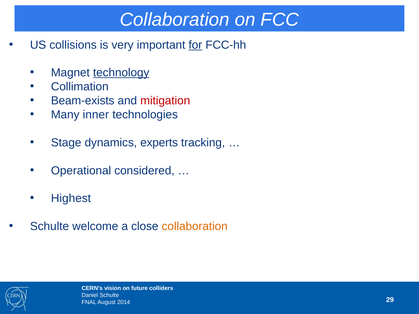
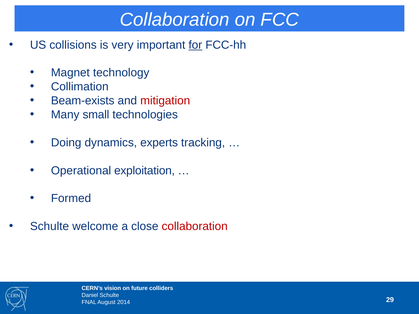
technology underline: present -> none (121, 73)
inner: inner -> small (96, 115)
Stage: Stage -> Doing (66, 143)
considered: considered -> exploitation (145, 171)
Highest: Highest -> Formed (71, 199)
collaboration colour: orange -> red (195, 227)
